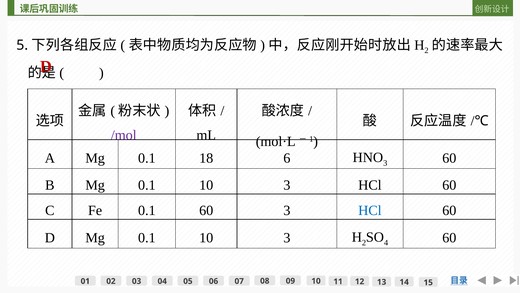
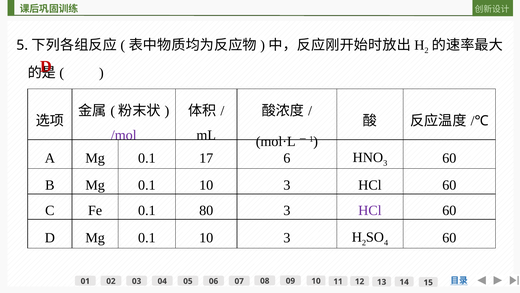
18: 18 -> 17 (206, 158)
0.1 60: 60 -> 80 (206, 210)
HCl colour: blue -> purple (370, 210)
